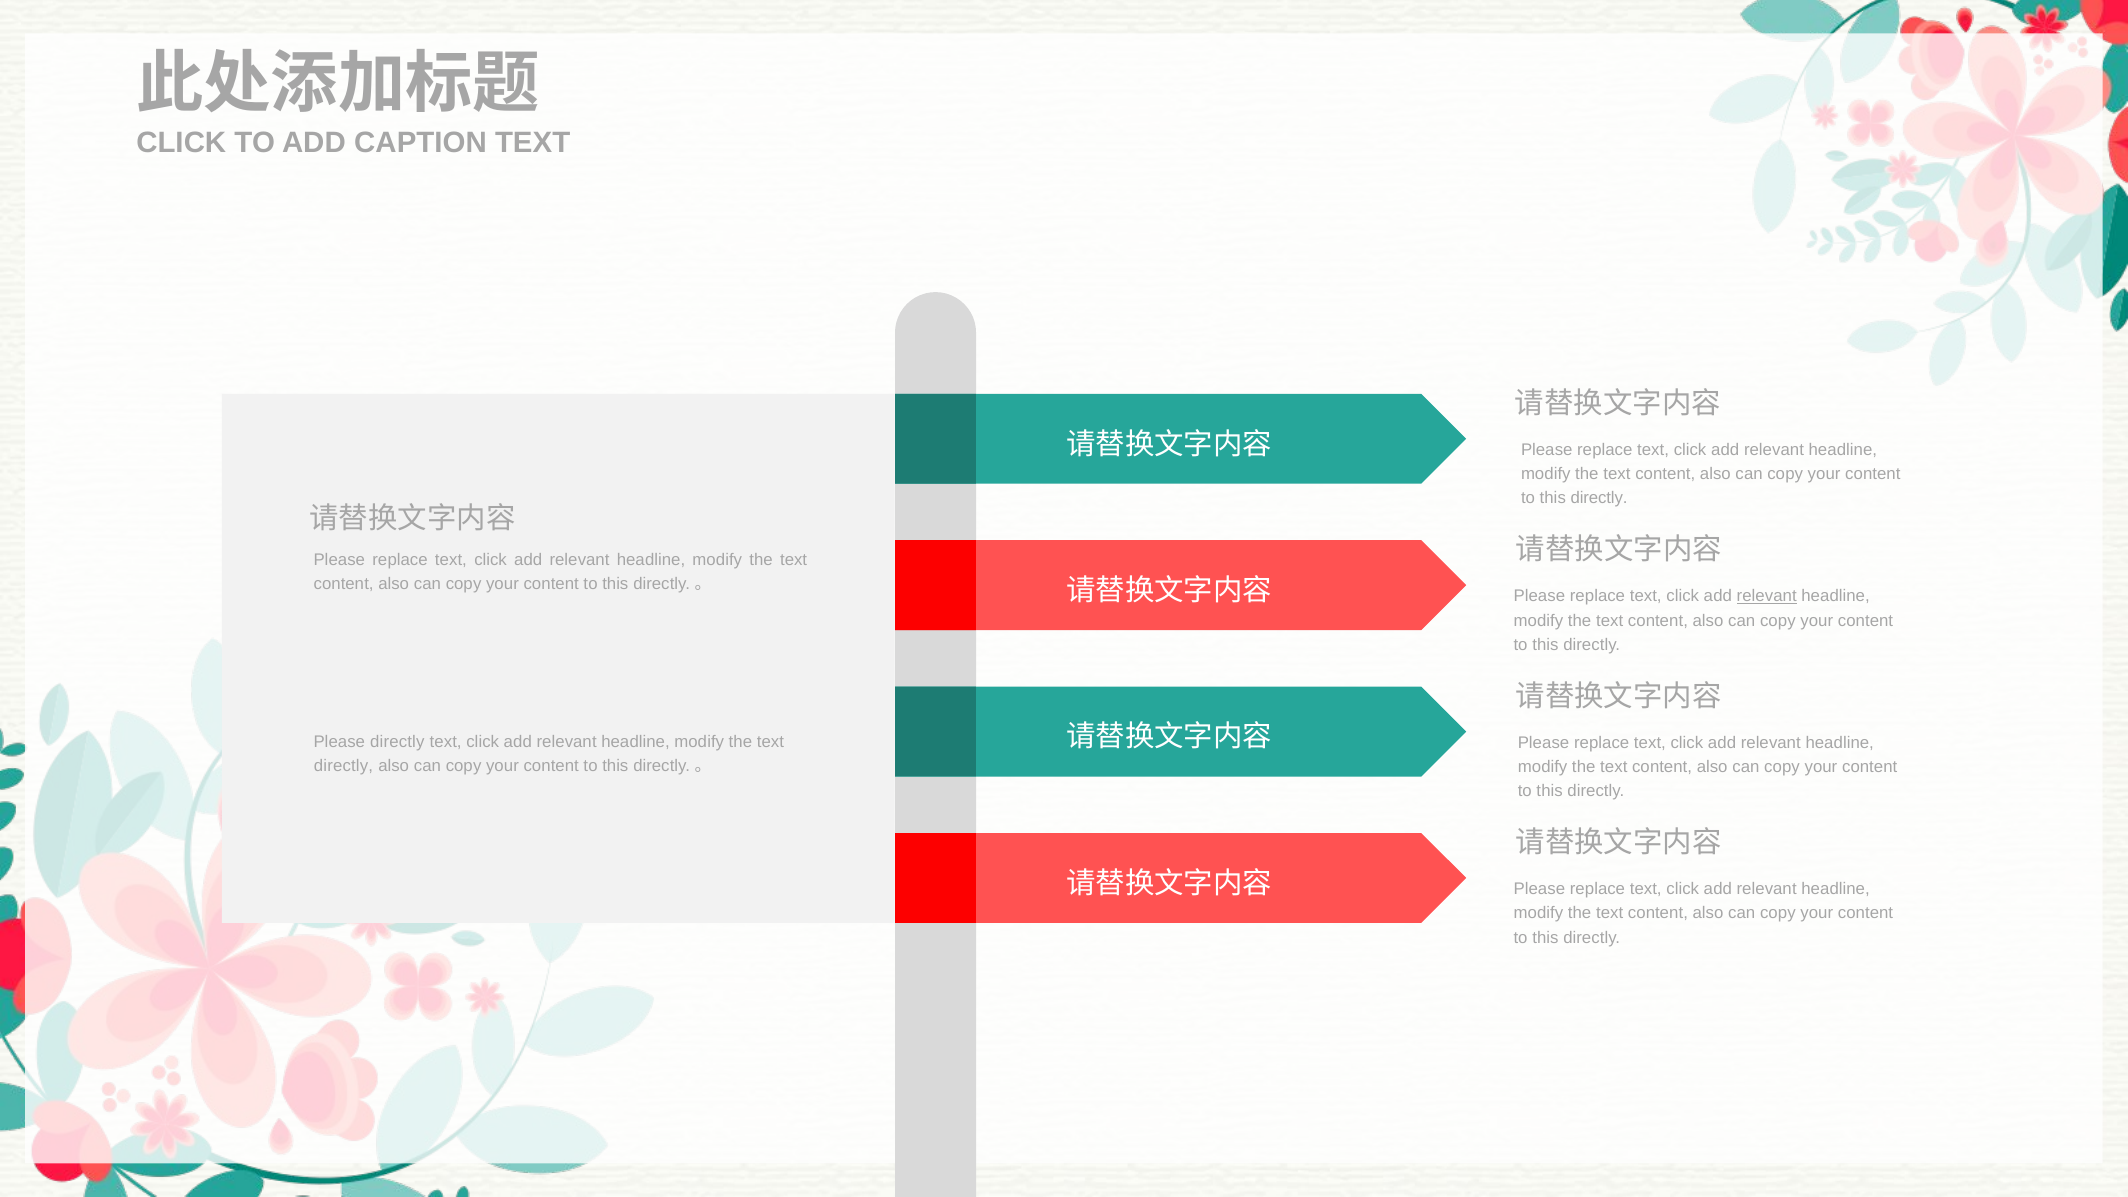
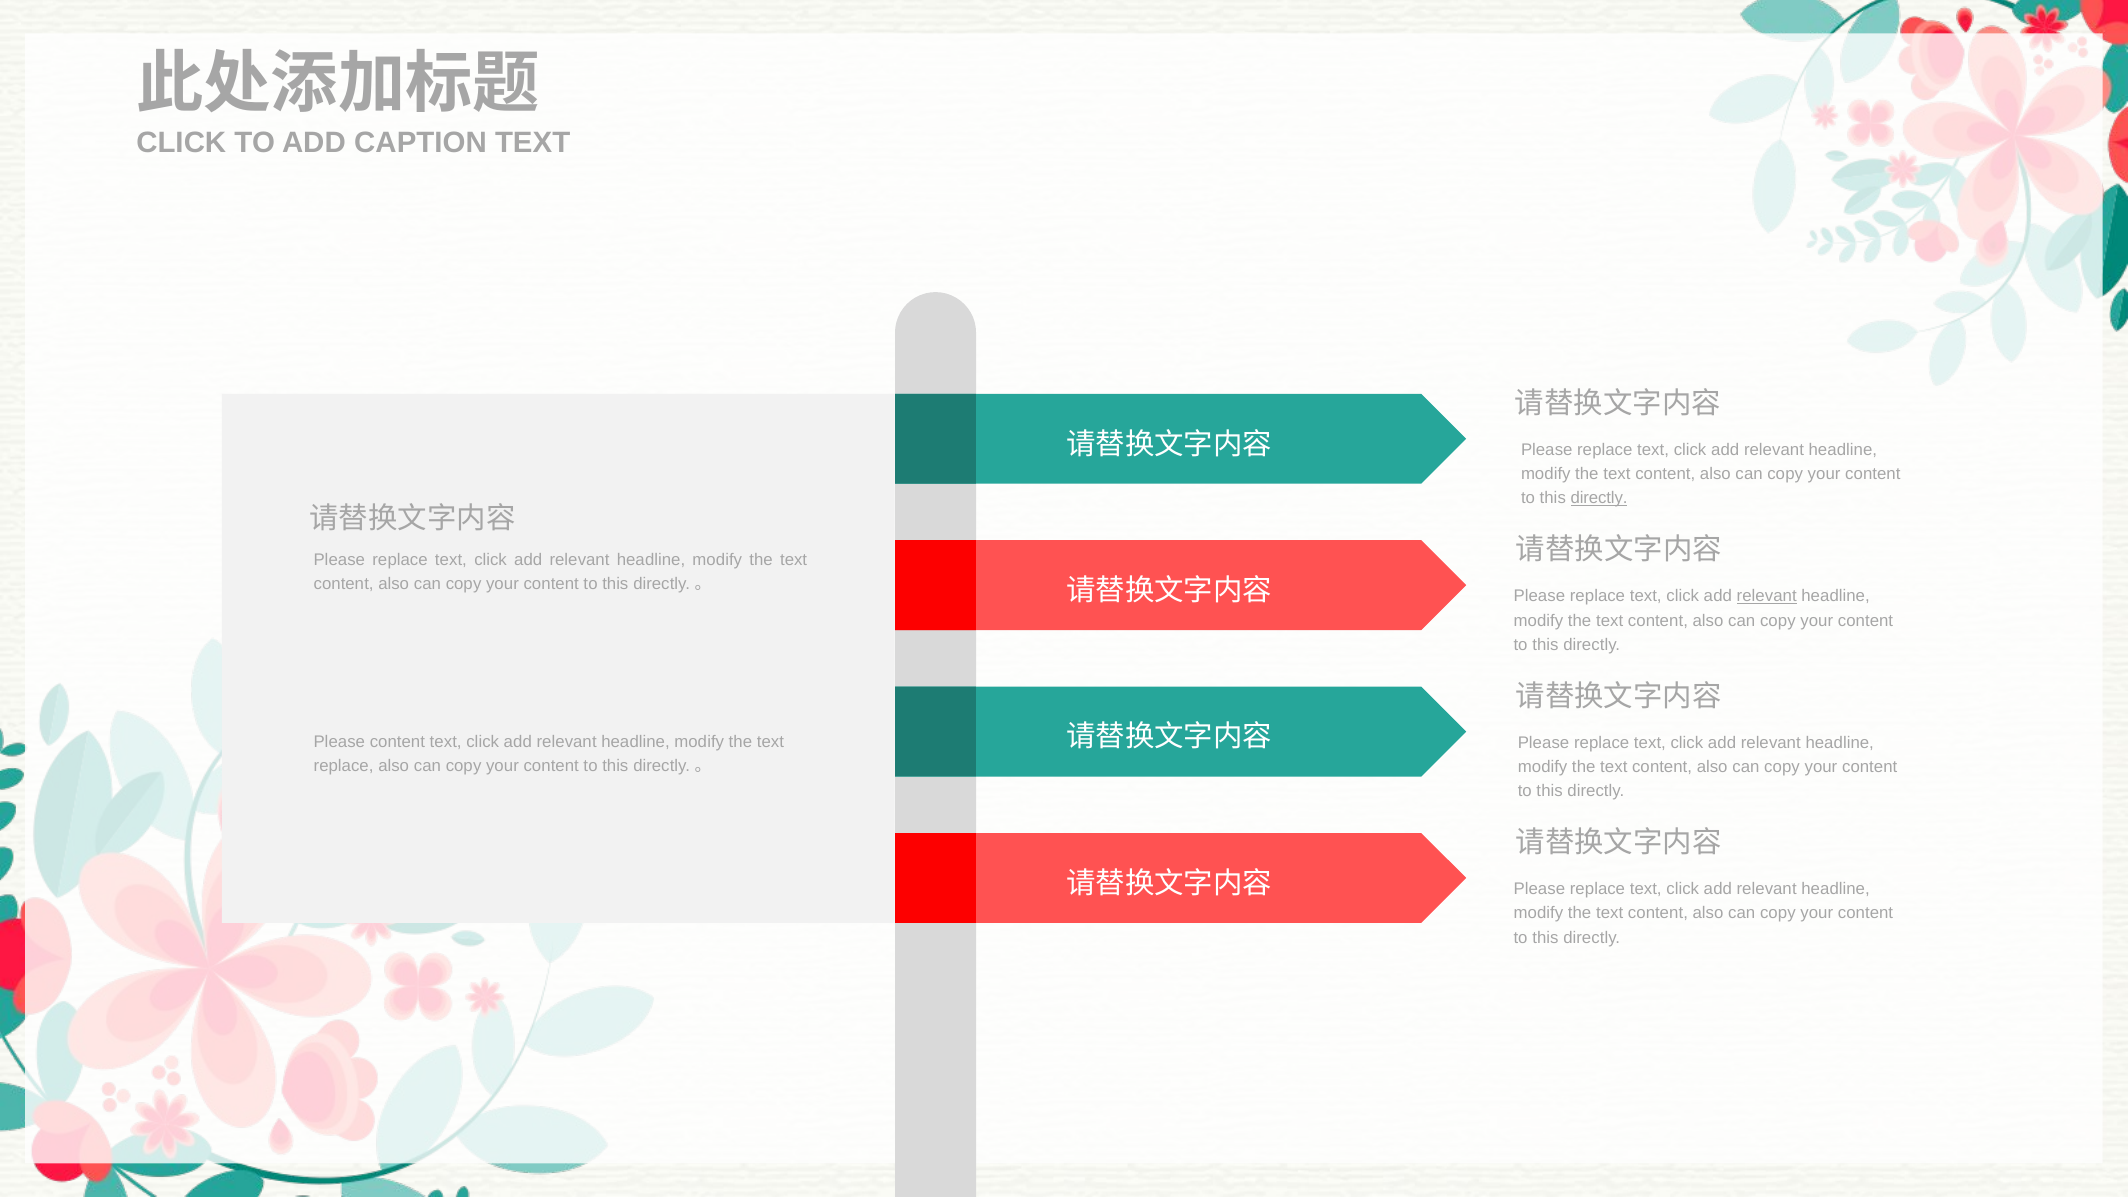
directly underline: none -> present (1599, 498)
Please directly: directly -> content (397, 742)
directly: directly -> replace (344, 766)
